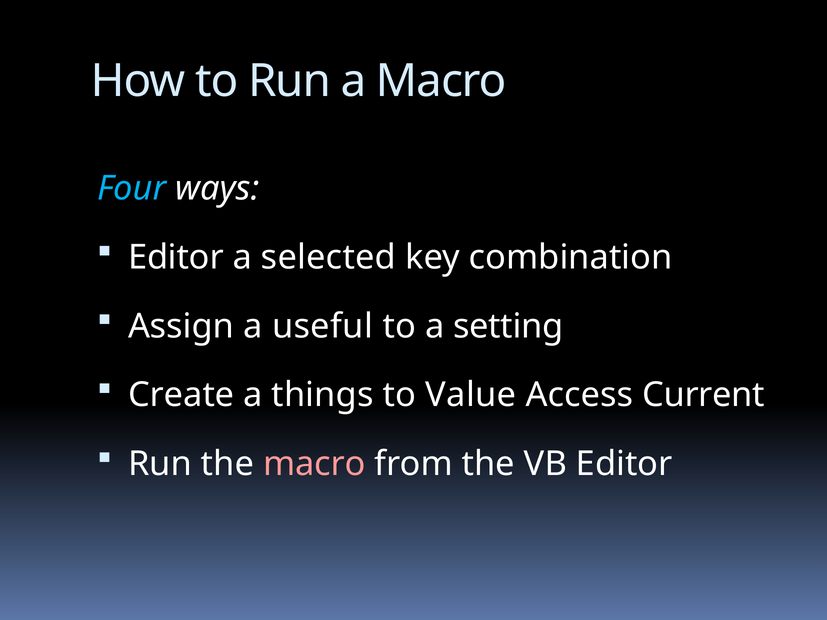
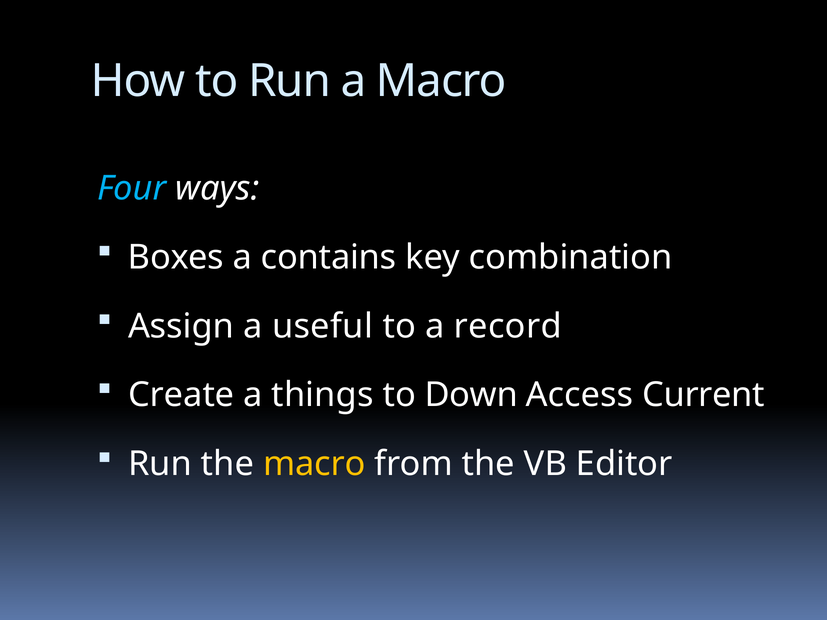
Editor: Editor -> Boxes (176, 257)
selected: selected -> contains (329, 257)
setting: setting -> record (508, 326)
Value: Value -> Down (471, 395)
macro colour: pink -> yellow (314, 464)
